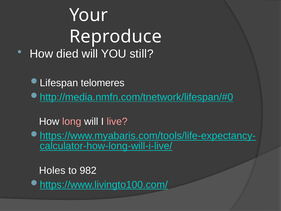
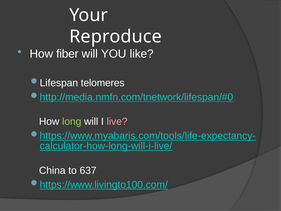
died: died -> fiber (68, 54)
still: still -> like (142, 54)
long colour: pink -> light green (72, 121)
Holes: Holes -> China (52, 170)
982: 982 -> 637 (88, 170)
